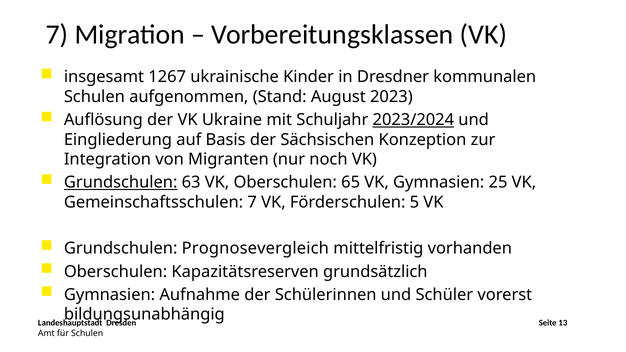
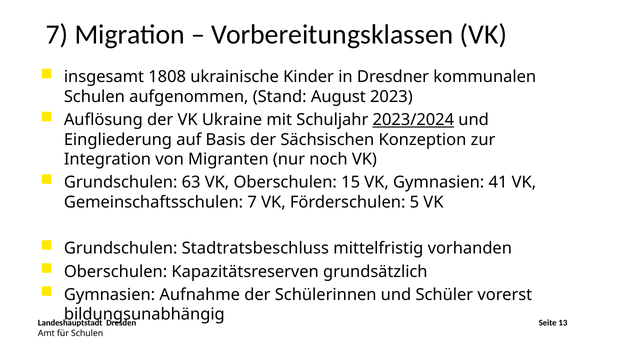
1267: 1267 -> 1808 (167, 77)
Grundschulen underline: present -> none (121, 183)
65: 65 -> 15 (351, 183)
25: 25 -> 41 (498, 183)
Prognosevergleich: Prognosevergleich -> Stadtratsbeschluss (255, 249)
